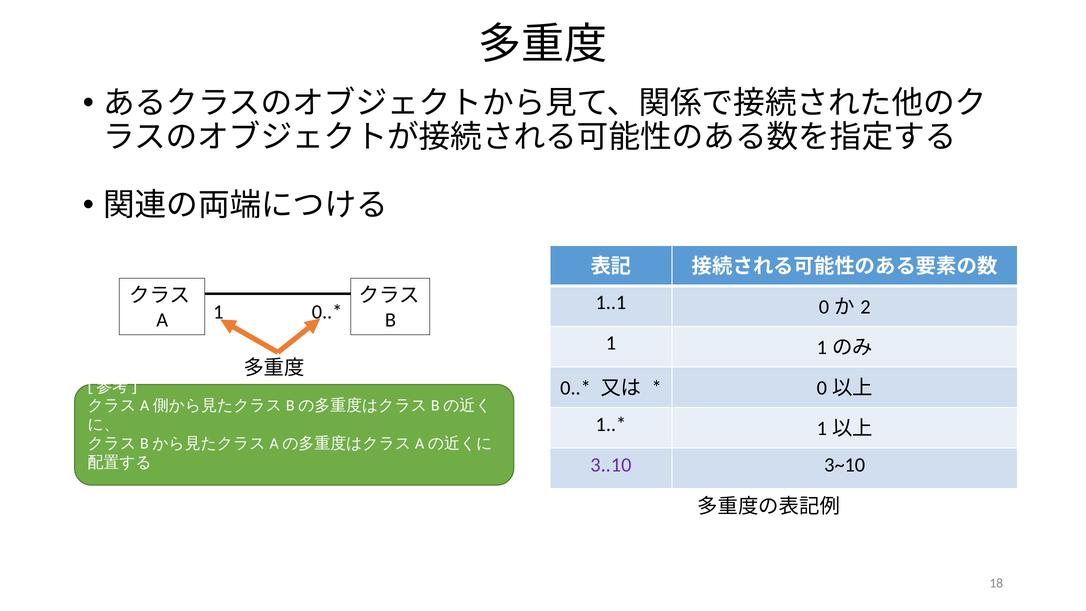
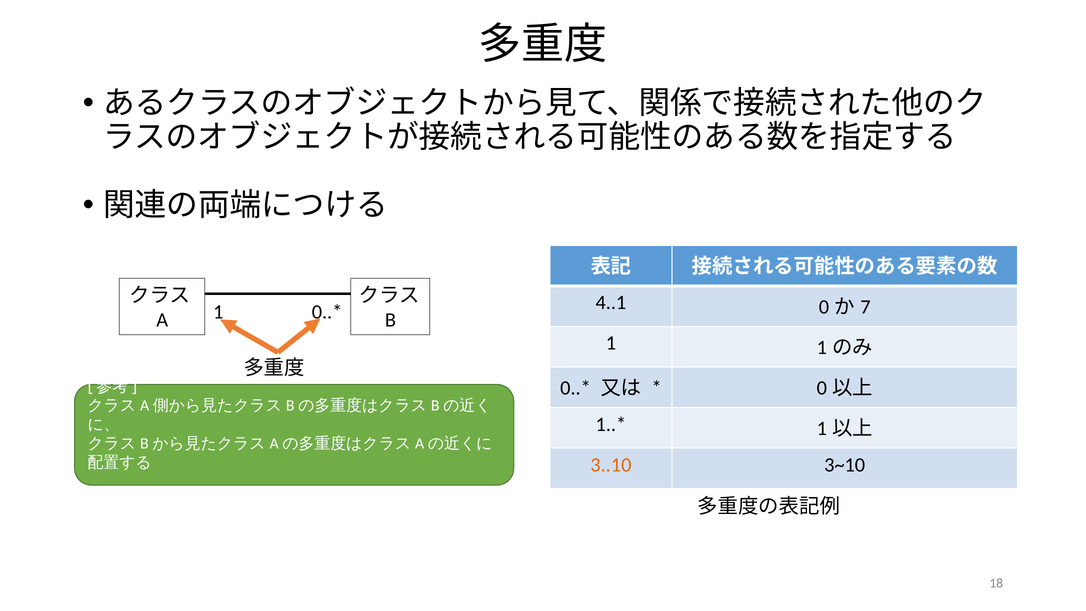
1..1: 1..1 -> 4..1 (611, 303)
2: 2 -> 7 (865, 307)
3..10 colour: purple -> orange (611, 465)
